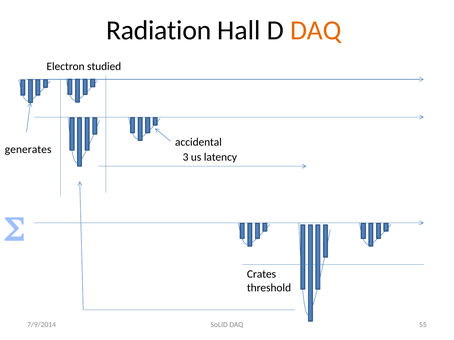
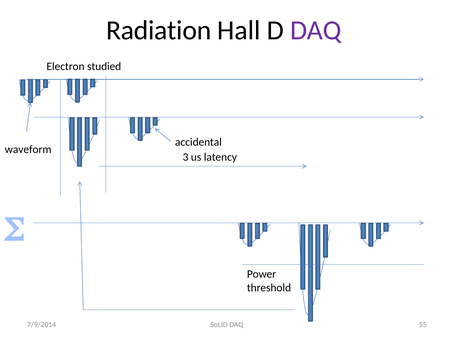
DAQ colour: orange -> purple (316, 30)
generates: generates -> waveform (28, 150)
Crates: Crates -> Power (262, 275)
